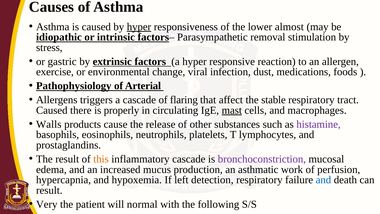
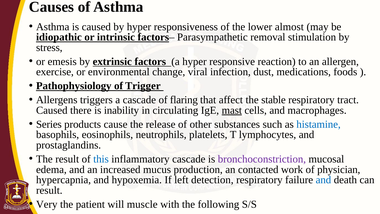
hyper underline: present -> none (139, 27)
gastric: gastric -> emesis (62, 61)
Arterial: Arterial -> Trigger (143, 86)
properly: properly -> inability (121, 110)
Walls: Walls -> Series (49, 124)
histamine colour: purple -> blue (319, 124)
this colour: orange -> blue (101, 159)
asthmatic: asthmatic -> contacted (258, 169)
perfusion: perfusion -> physician (339, 169)
normal: normal -> muscle (142, 204)
